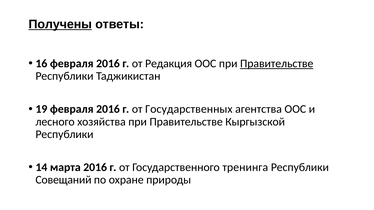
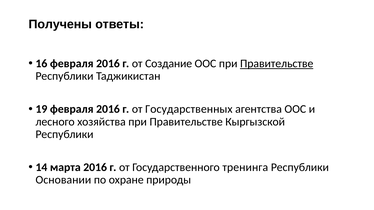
Получены underline: present -> none (60, 24)
Редакция: Редакция -> Создание (169, 64)
Совещаний: Совещаний -> Основании (63, 180)
